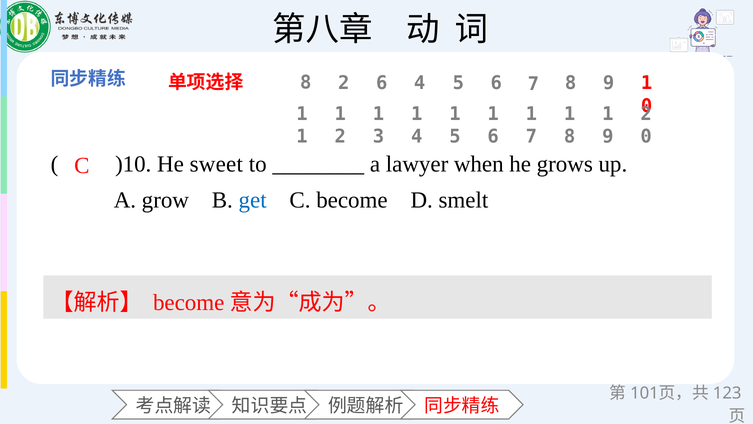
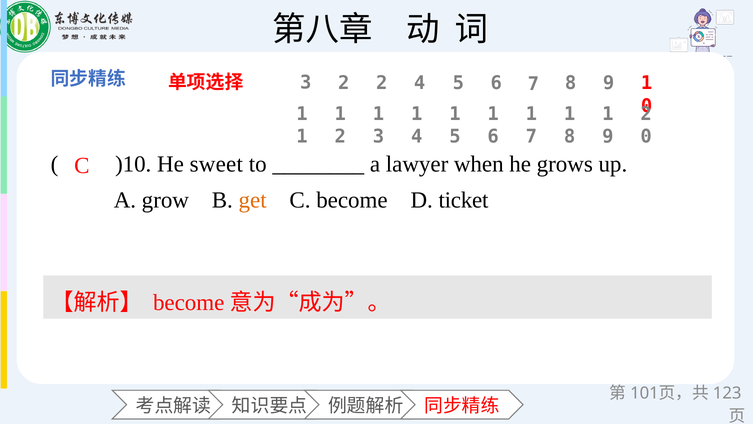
8: 8 -> 3 (306, 82)
2 6: 6 -> 2 (382, 83)
get colour: blue -> orange (253, 200)
smelt: smelt -> ticket (464, 200)
